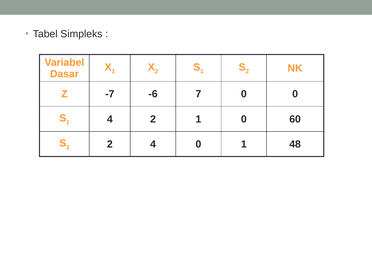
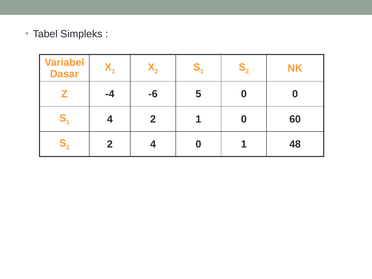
-7: -7 -> -4 (110, 94)
7: 7 -> 5 (198, 94)
